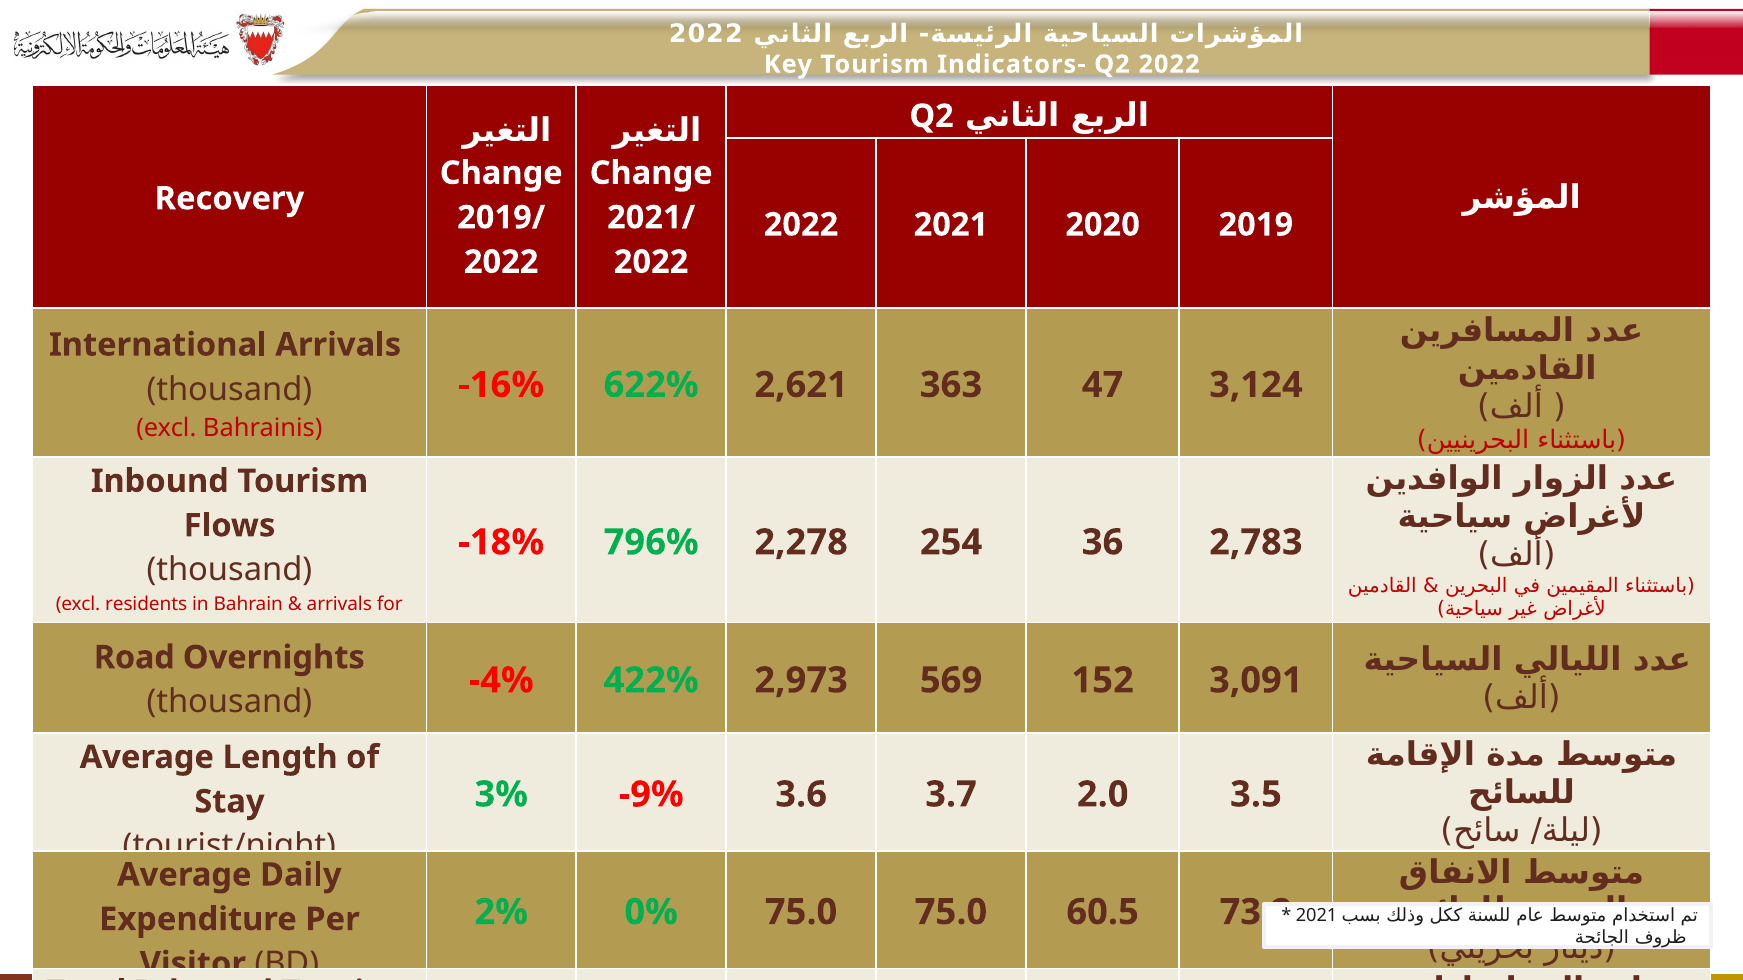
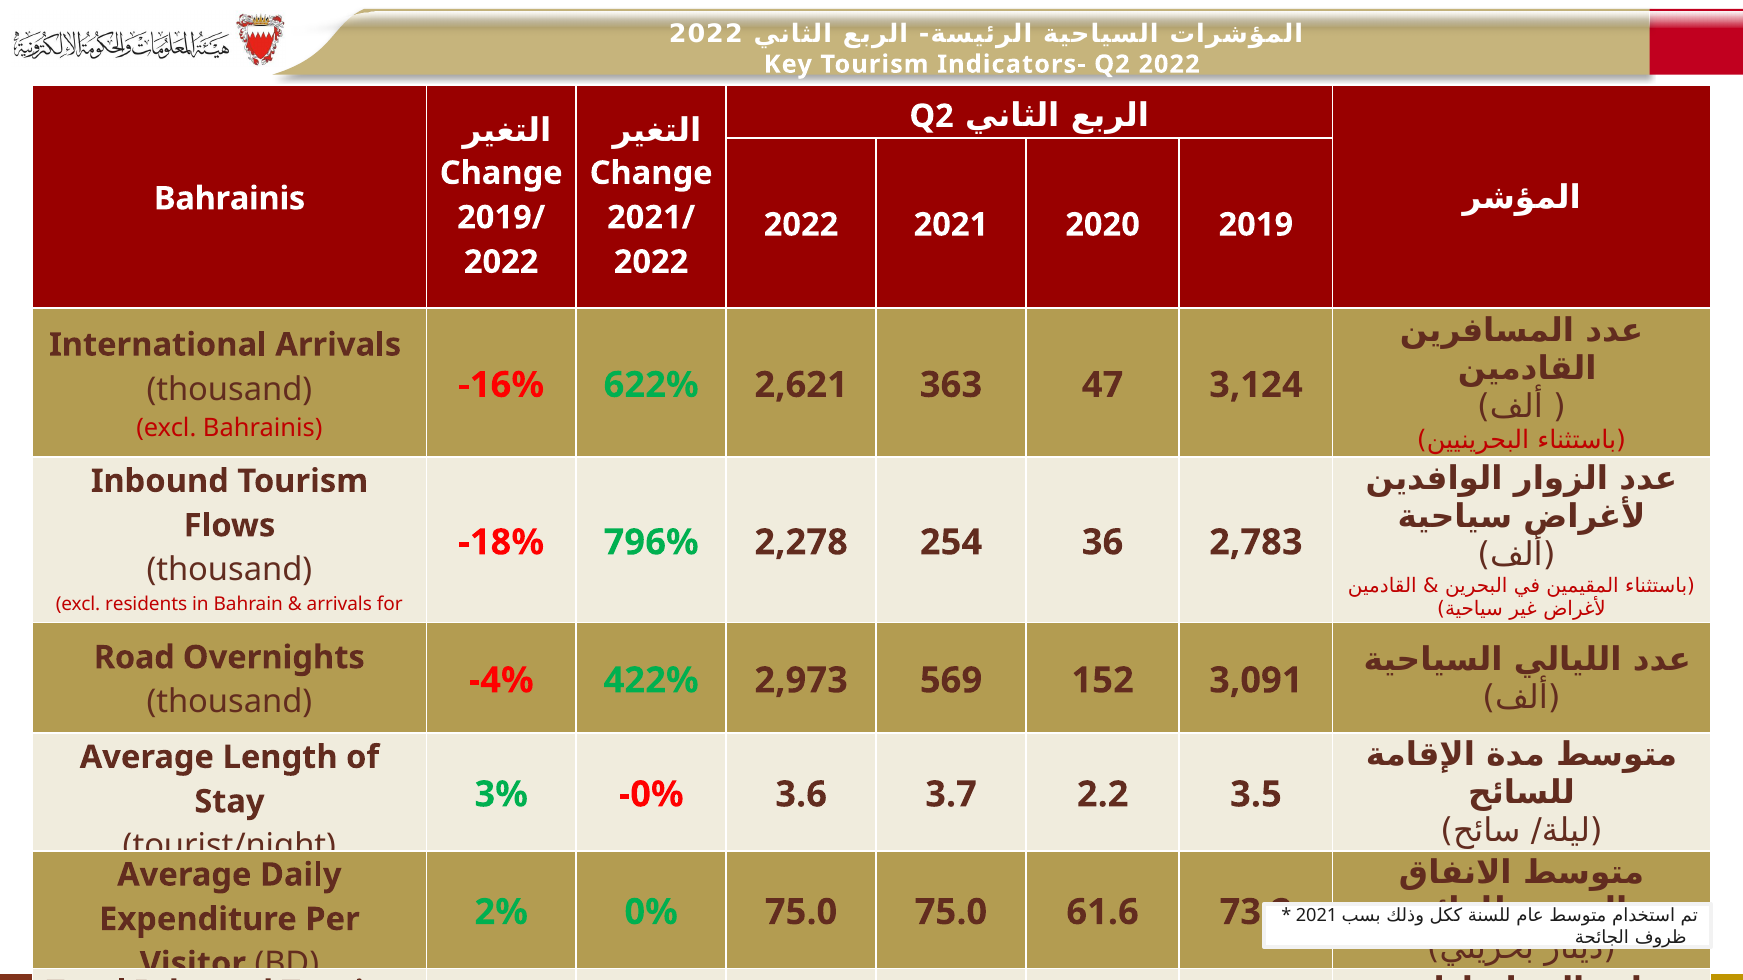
Recovery: Recovery -> Bahrainis (230, 199)
3% -9%: -9% -> -0% (651, 795)
2.0: 2.0 -> 2.2 (1103, 795)
60.5: 60.5 -> 61.6 (1103, 912)
